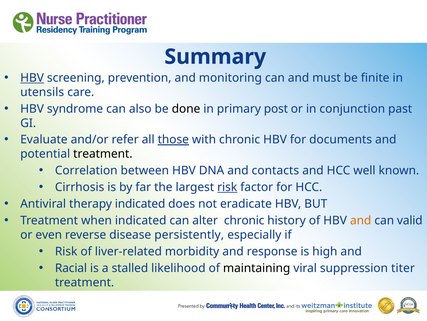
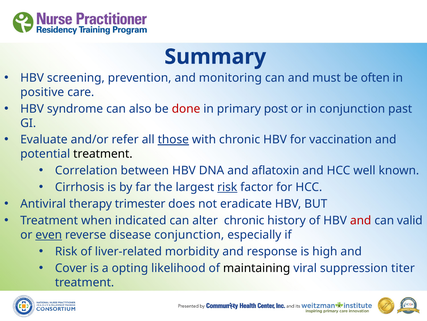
HBV underline: present -> none (32, 78)
finite: finite -> often (375, 78)
utensils: utensils -> positive (42, 92)
done colour: black -> red (186, 109)
documents: documents -> vaccination (341, 139)
contacts: contacts -> aflatoxin (276, 170)
therapy indicated: indicated -> trimester (140, 203)
and colour: orange -> red (361, 220)
even underline: none -> present (49, 234)
disease persistently: persistently -> conjunction (189, 234)
Racial: Racial -> Cover (71, 268)
stalled: stalled -> opting (130, 268)
